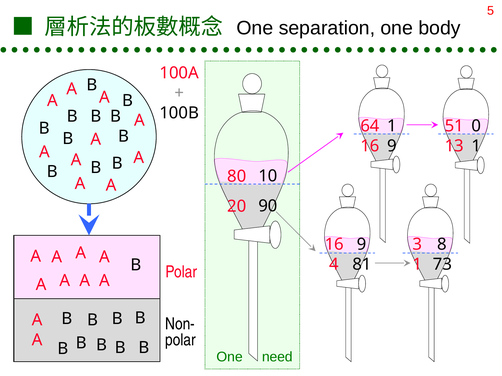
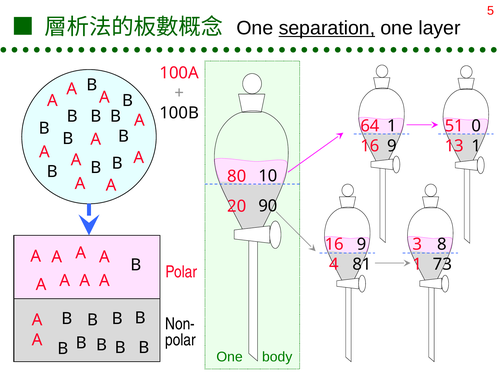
separation underline: none -> present (327, 28)
body: body -> layer (440, 28)
need: need -> body (277, 357)
